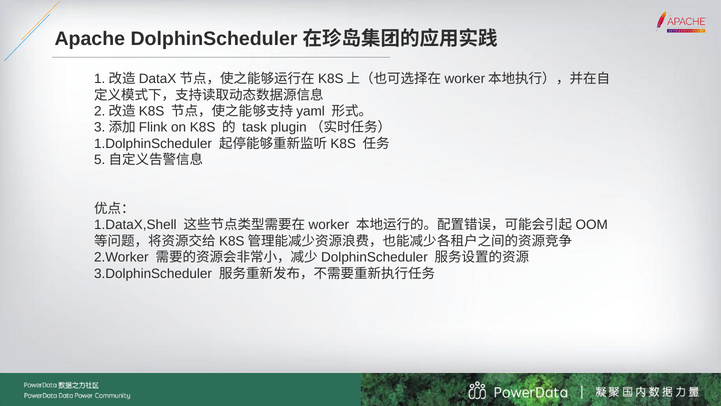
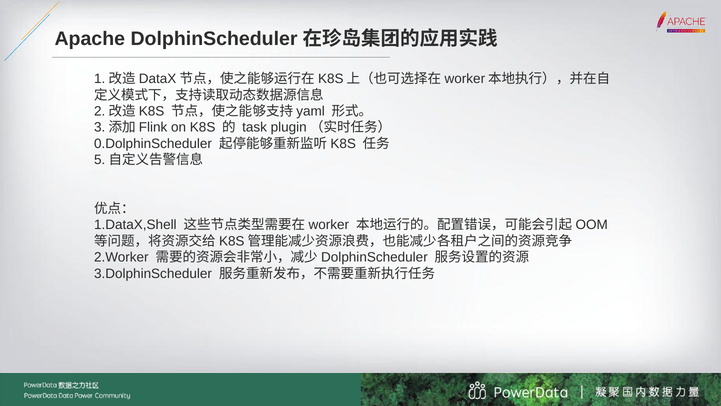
1.DolphinScheduler: 1.DolphinScheduler -> 0.DolphinScheduler (153, 144)
